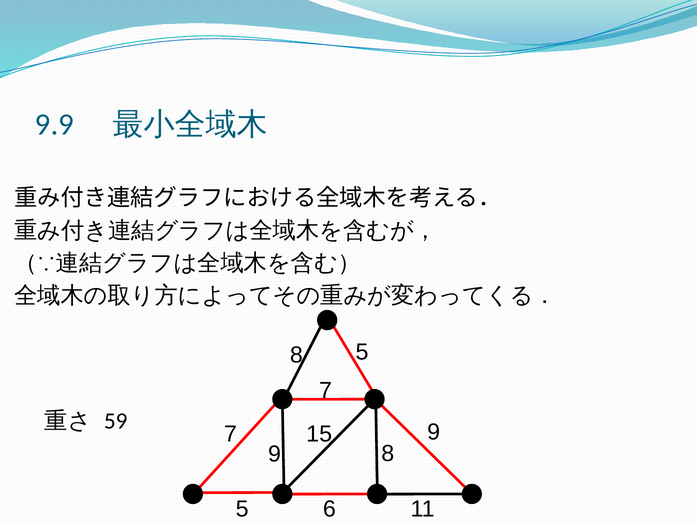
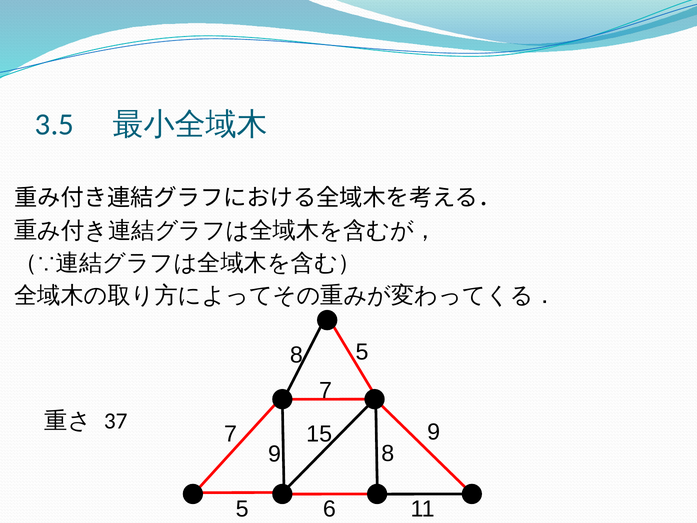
9.9: 9.9 -> 3.5 (54, 124)
59: 59 -> 37 (116, 421)
